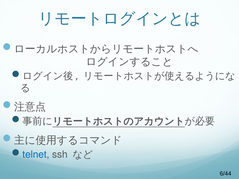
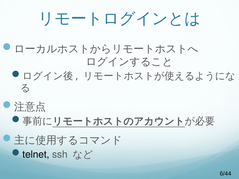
telnet colour: blue -> black (36, 155)
